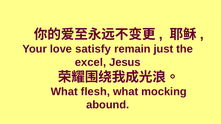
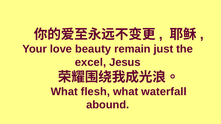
satisfy: satisfy -> beauty (93, 49)
mocking: mocking -> waterfall (164, 92)
